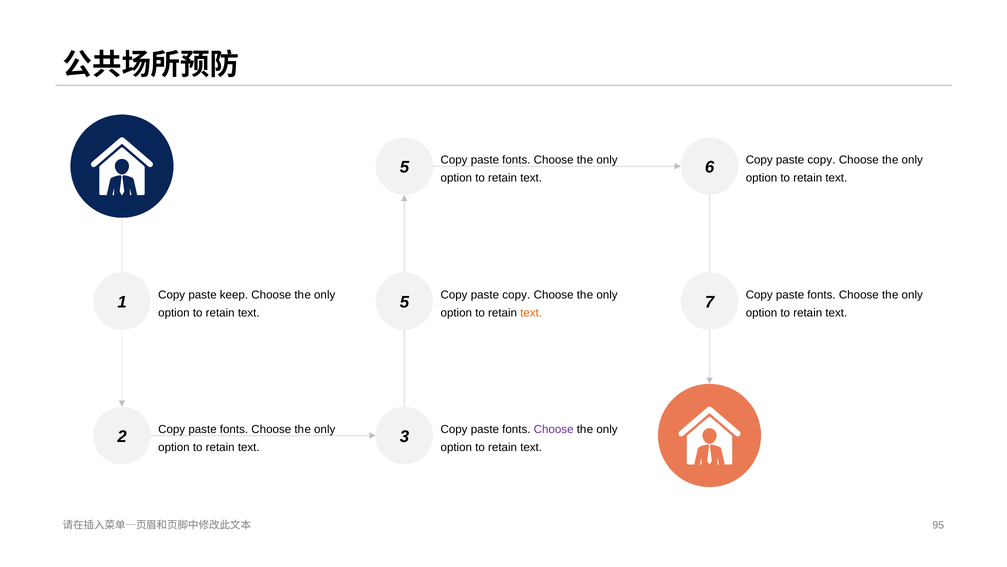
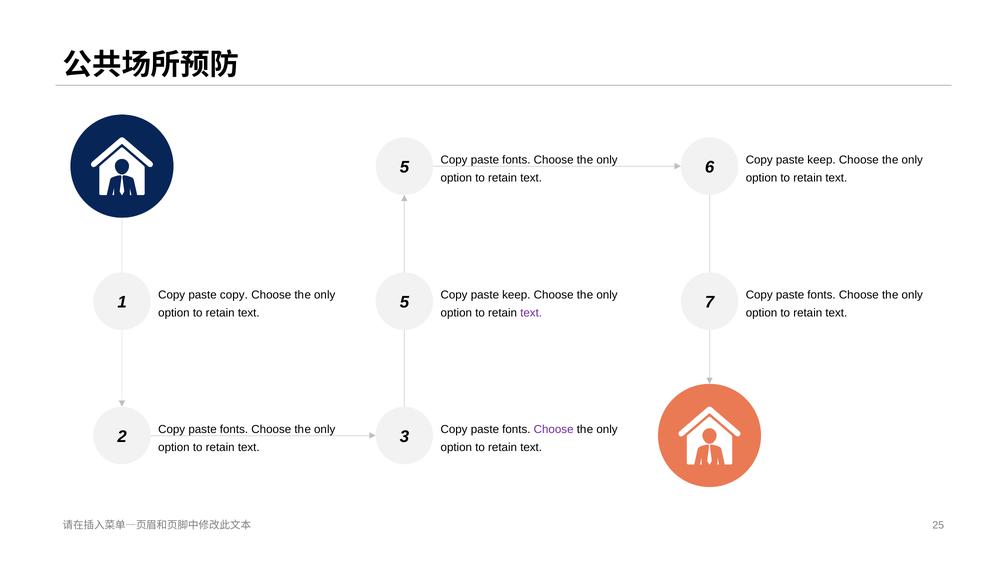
6 Copy paste copy: copy -> keep (822, 160)
paste keep: keep -> copy (234, 295)
5 Copy paste copy: copy -> keep (516, 295)
text colour: orange -> purple (531, 313)
95: 95 -> 25 (938, 525)
